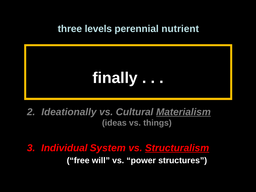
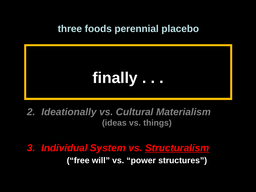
levels: levels -> foods (98, 29)
nutrient: nutrient -> placebo (180, 29)
Materialism underline: present -> none (183, 112)
